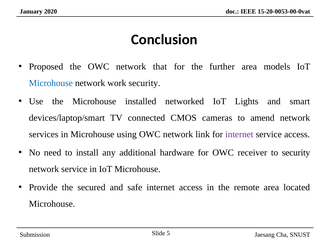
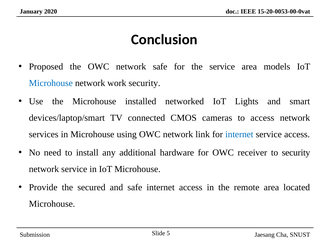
network that: that -> safe (160, 67)
the further: further -> service (222, 67)
to amend: amend -> access (262, 118)
internet colour: purple -> blue (239, 135)
